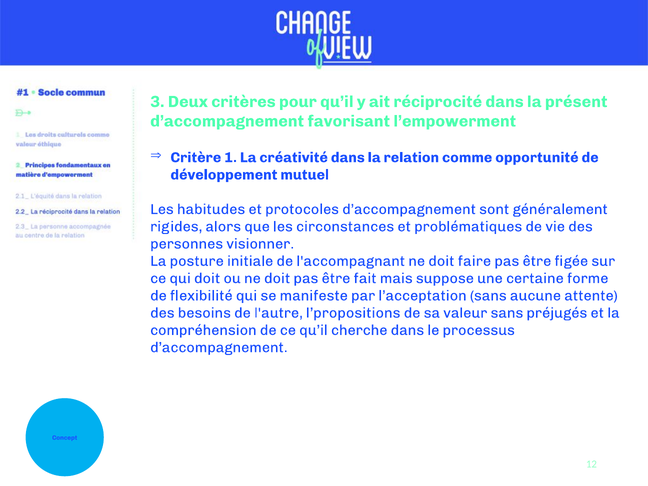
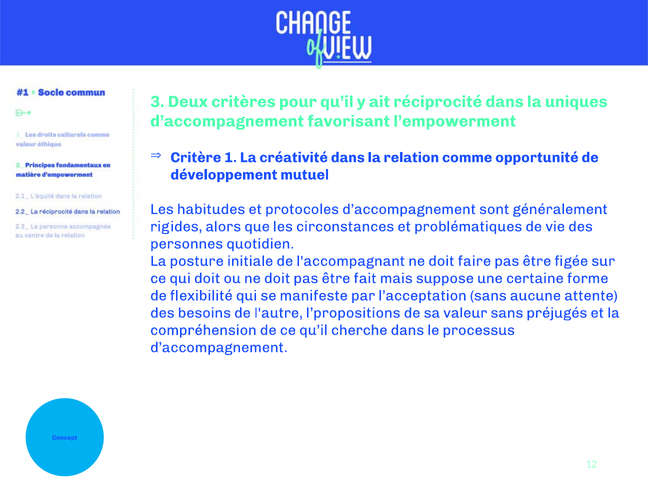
présent: présent -> uniques (576, 102)
visionner: visionner -> quotidien (260, 244)
